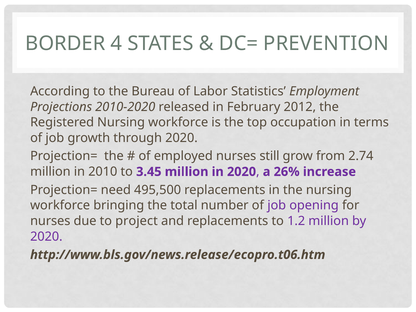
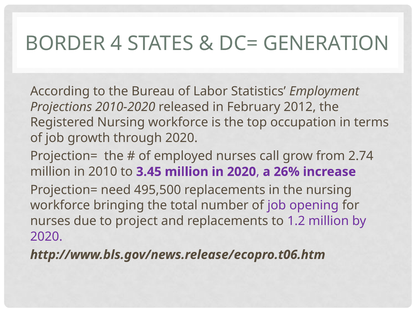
PREVENTION: PREVENTION -> GENERATION (326, 43)
still: still -> call (269, 156)
